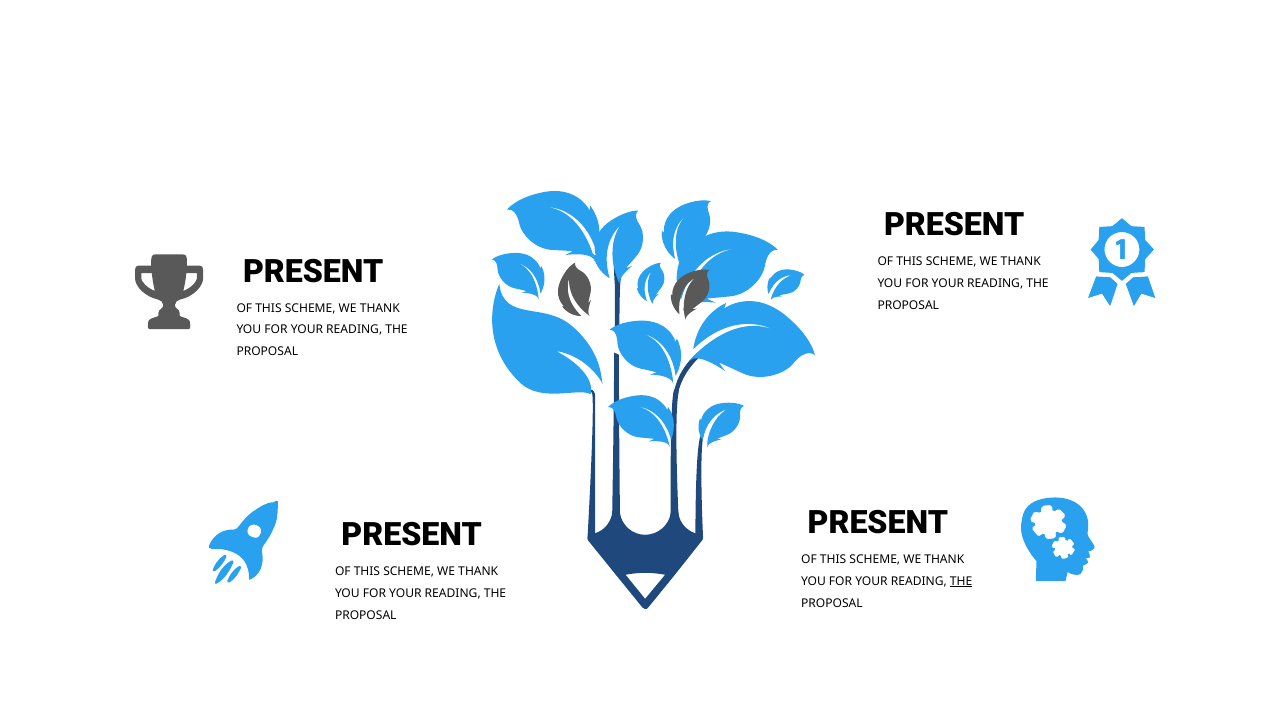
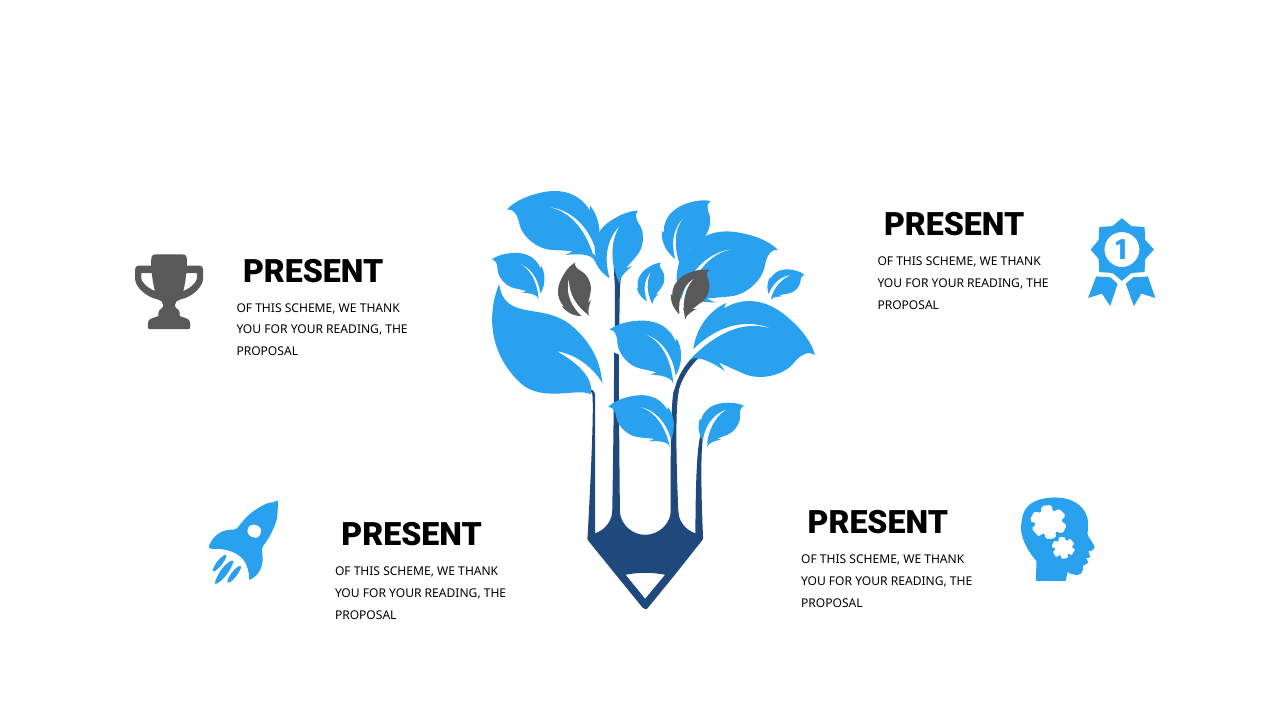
THE underline: present -> none (961, 581)
